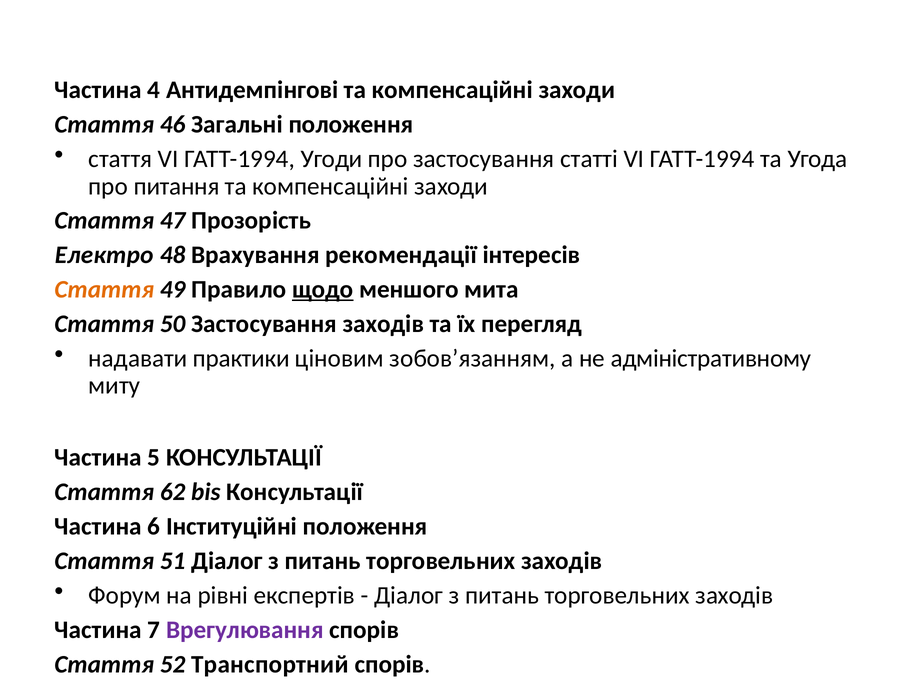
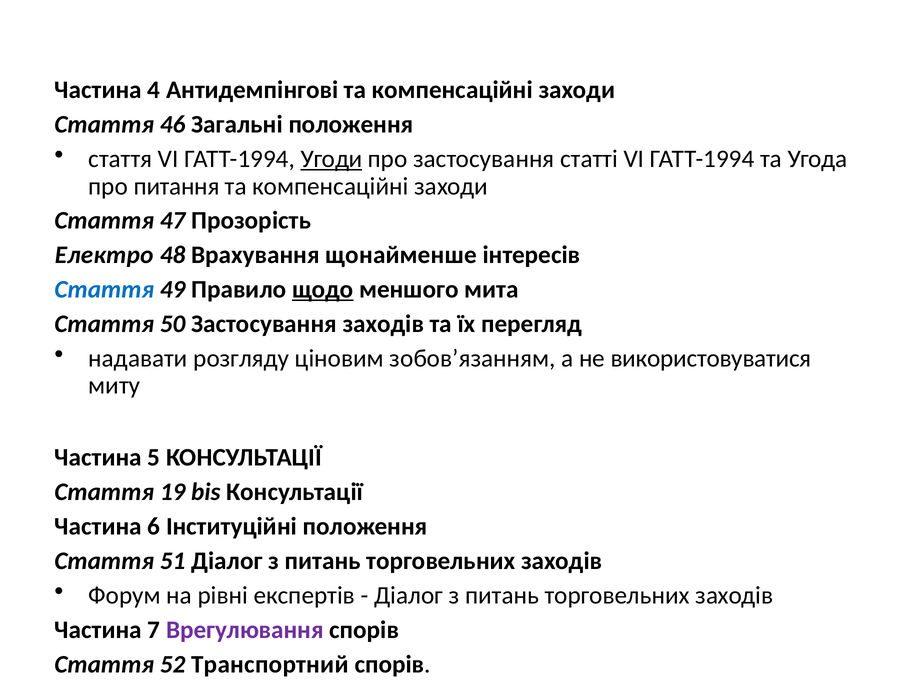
Угоди underline: none -> present (331, 159)
рекомендації: рекомендації -> щонайменше (401, 255)
Стаття colour: orange -> blue (104, 290)
практики: практики -> розгляду (241, 359)
адміністративному: адміністративному -> використовуватися (711, 359)
62: 62 -> 19 (173, 492)
